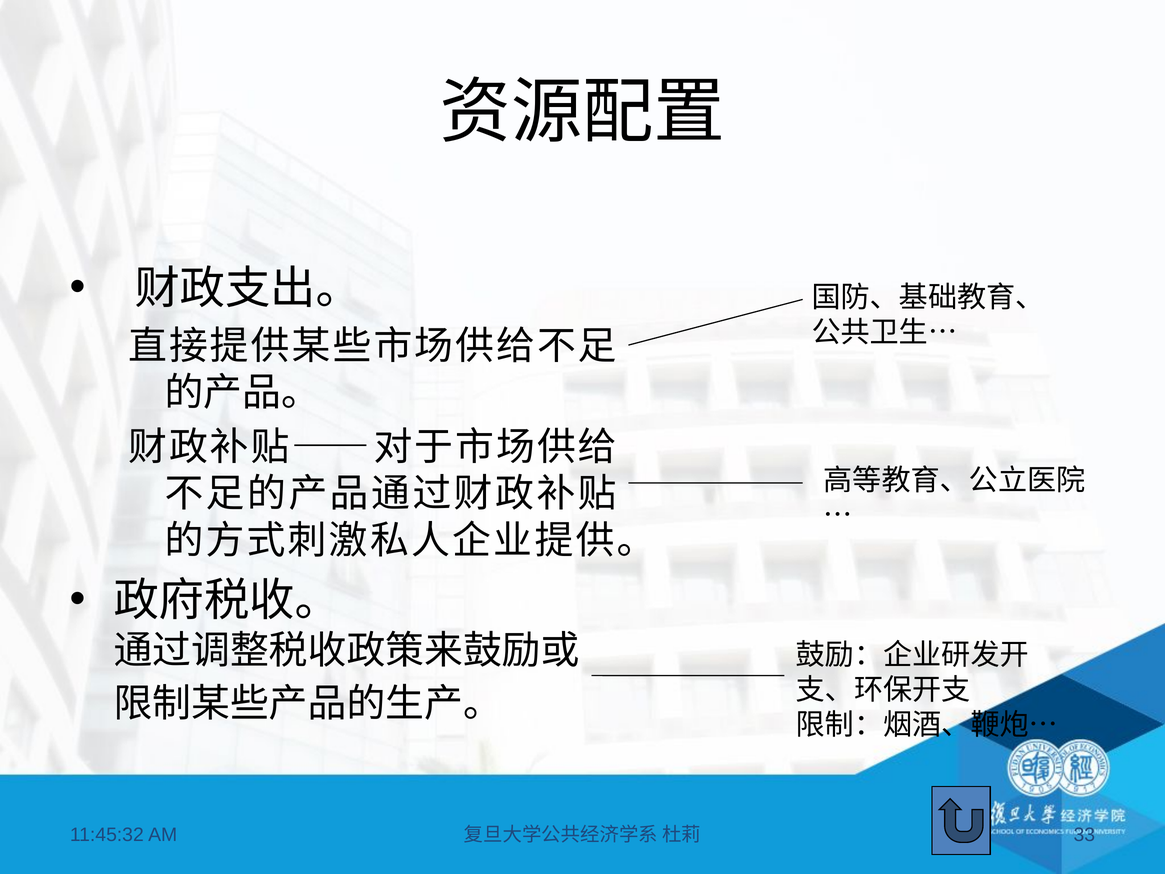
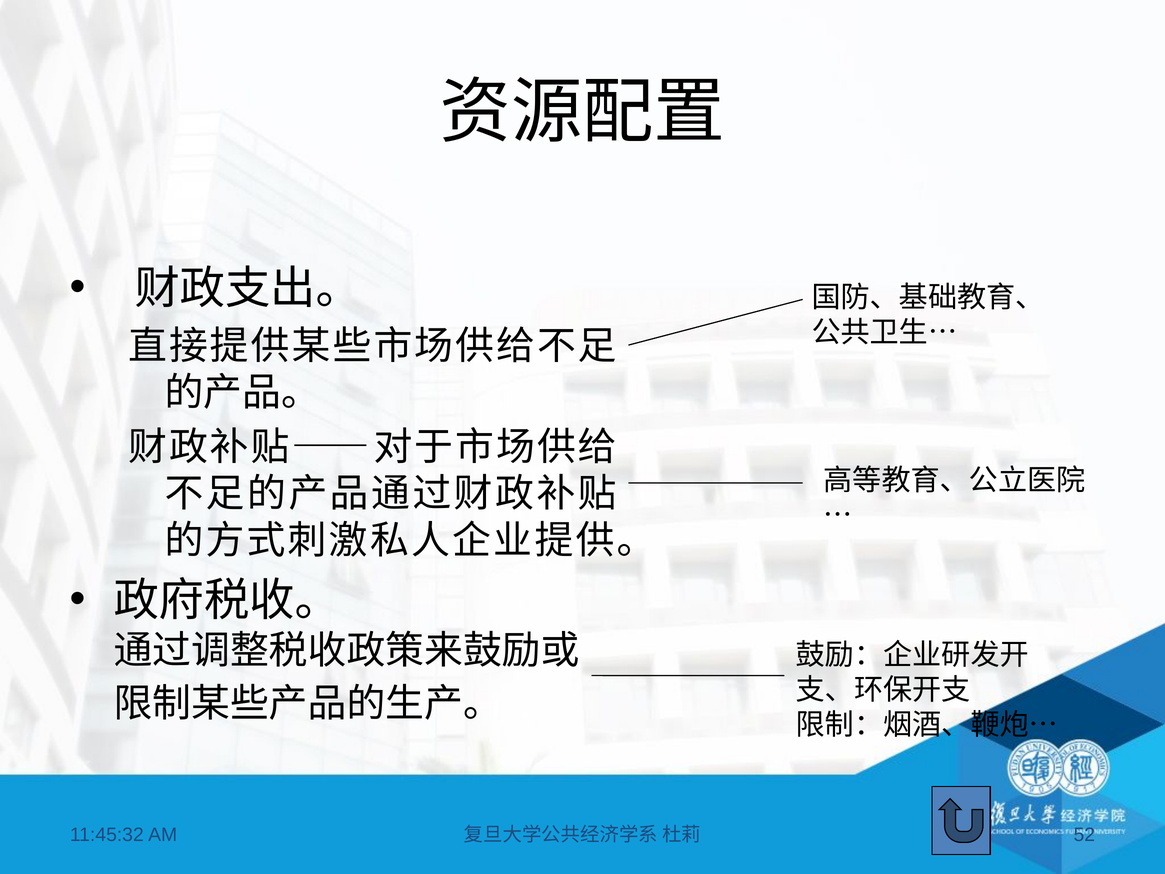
33: 33 -> 52 (1084, 834)
